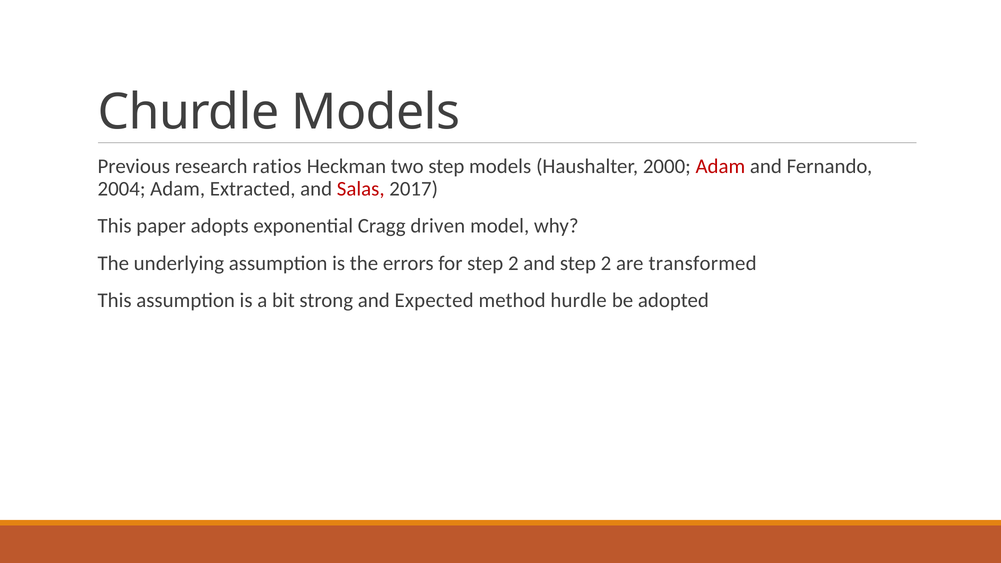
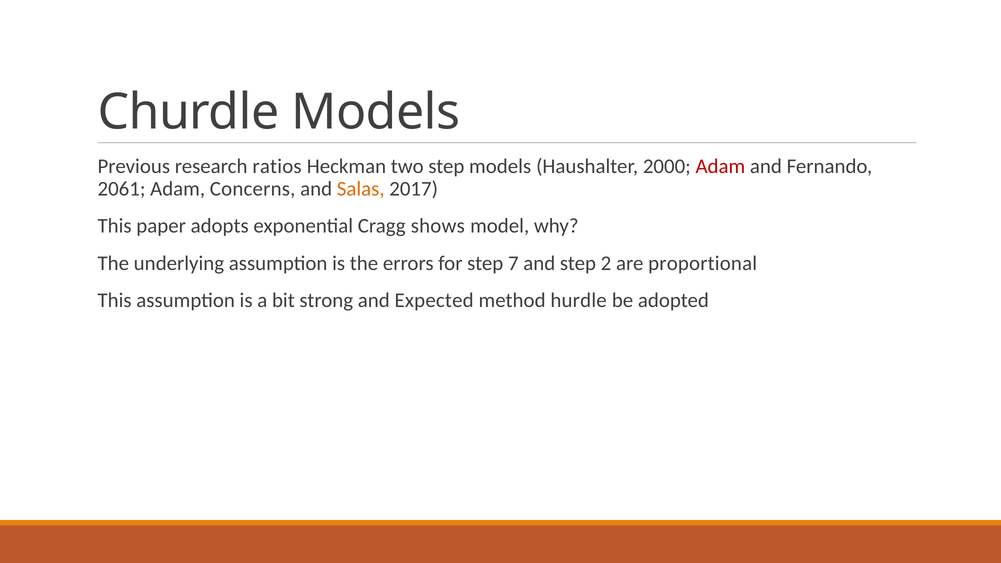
2004: 2004 -> 2061 (122, 189)
Extracted: Extracted -> Concerns (253, 189)
Salas colour: red -> orange (361, 189)
driven: driven -> shows (438, 226)
for step 2: 2 -> 7 (513, 263)
transformed: transformed -> proportional (703, 263)
